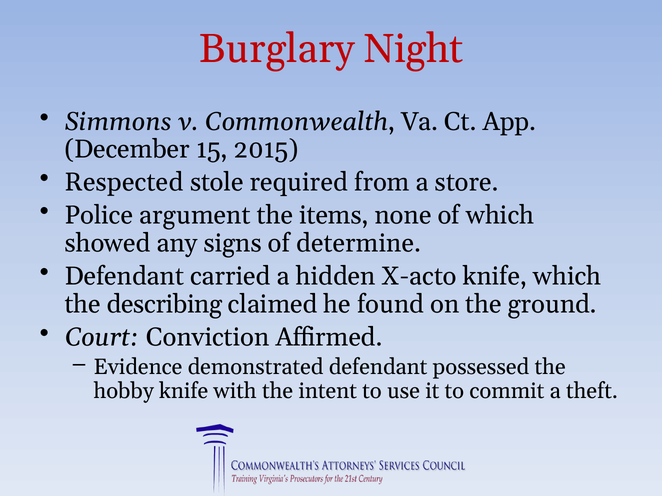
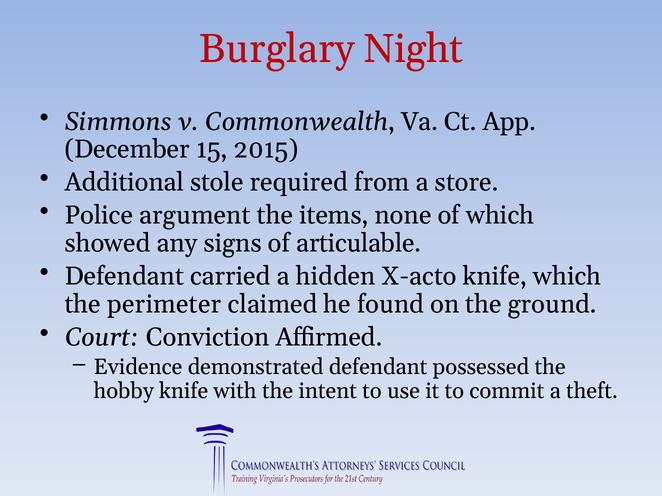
Respected: Respected -> Additional (124, 183)
determine: determine -> articulable (359, 244)
describing: describing -> perimeter (164, 304)
